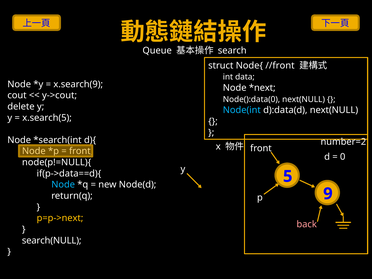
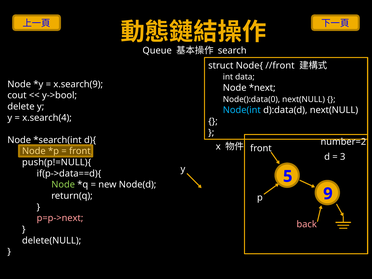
y->cout: y->cout -> y->bool (60, 95)
x.search(5: x.search(5 -> x.search(4 (47, 118)
0: 0 -> 3 (343, 157)
node(p!=NULL){: node(p!=NULL){ -> push(p!=NULL){ (57, 162)
Node colour: light blue -> light green (63, 185)
p=p->next colour: yellow -> pink (60, 218)
search(NULL: search(NULL -> delete(NULL (52, 240)
